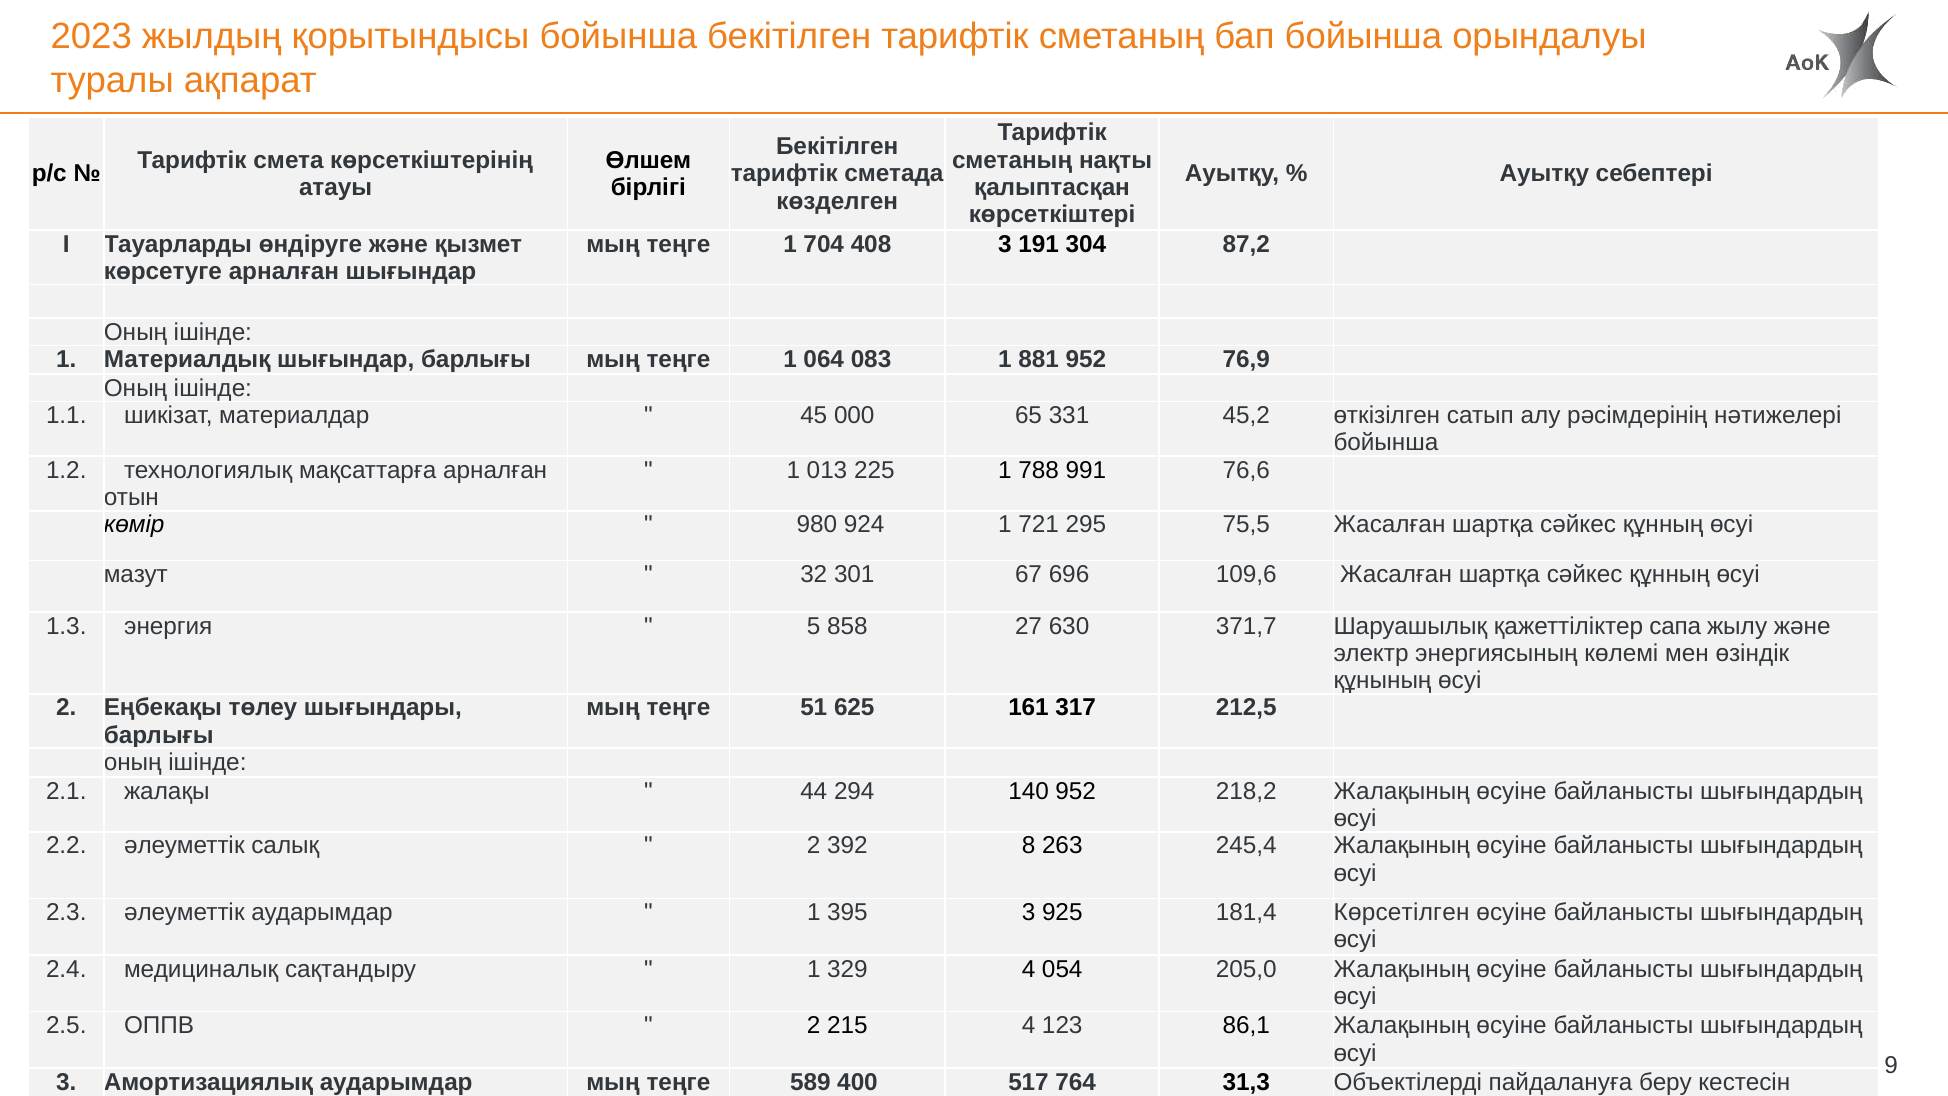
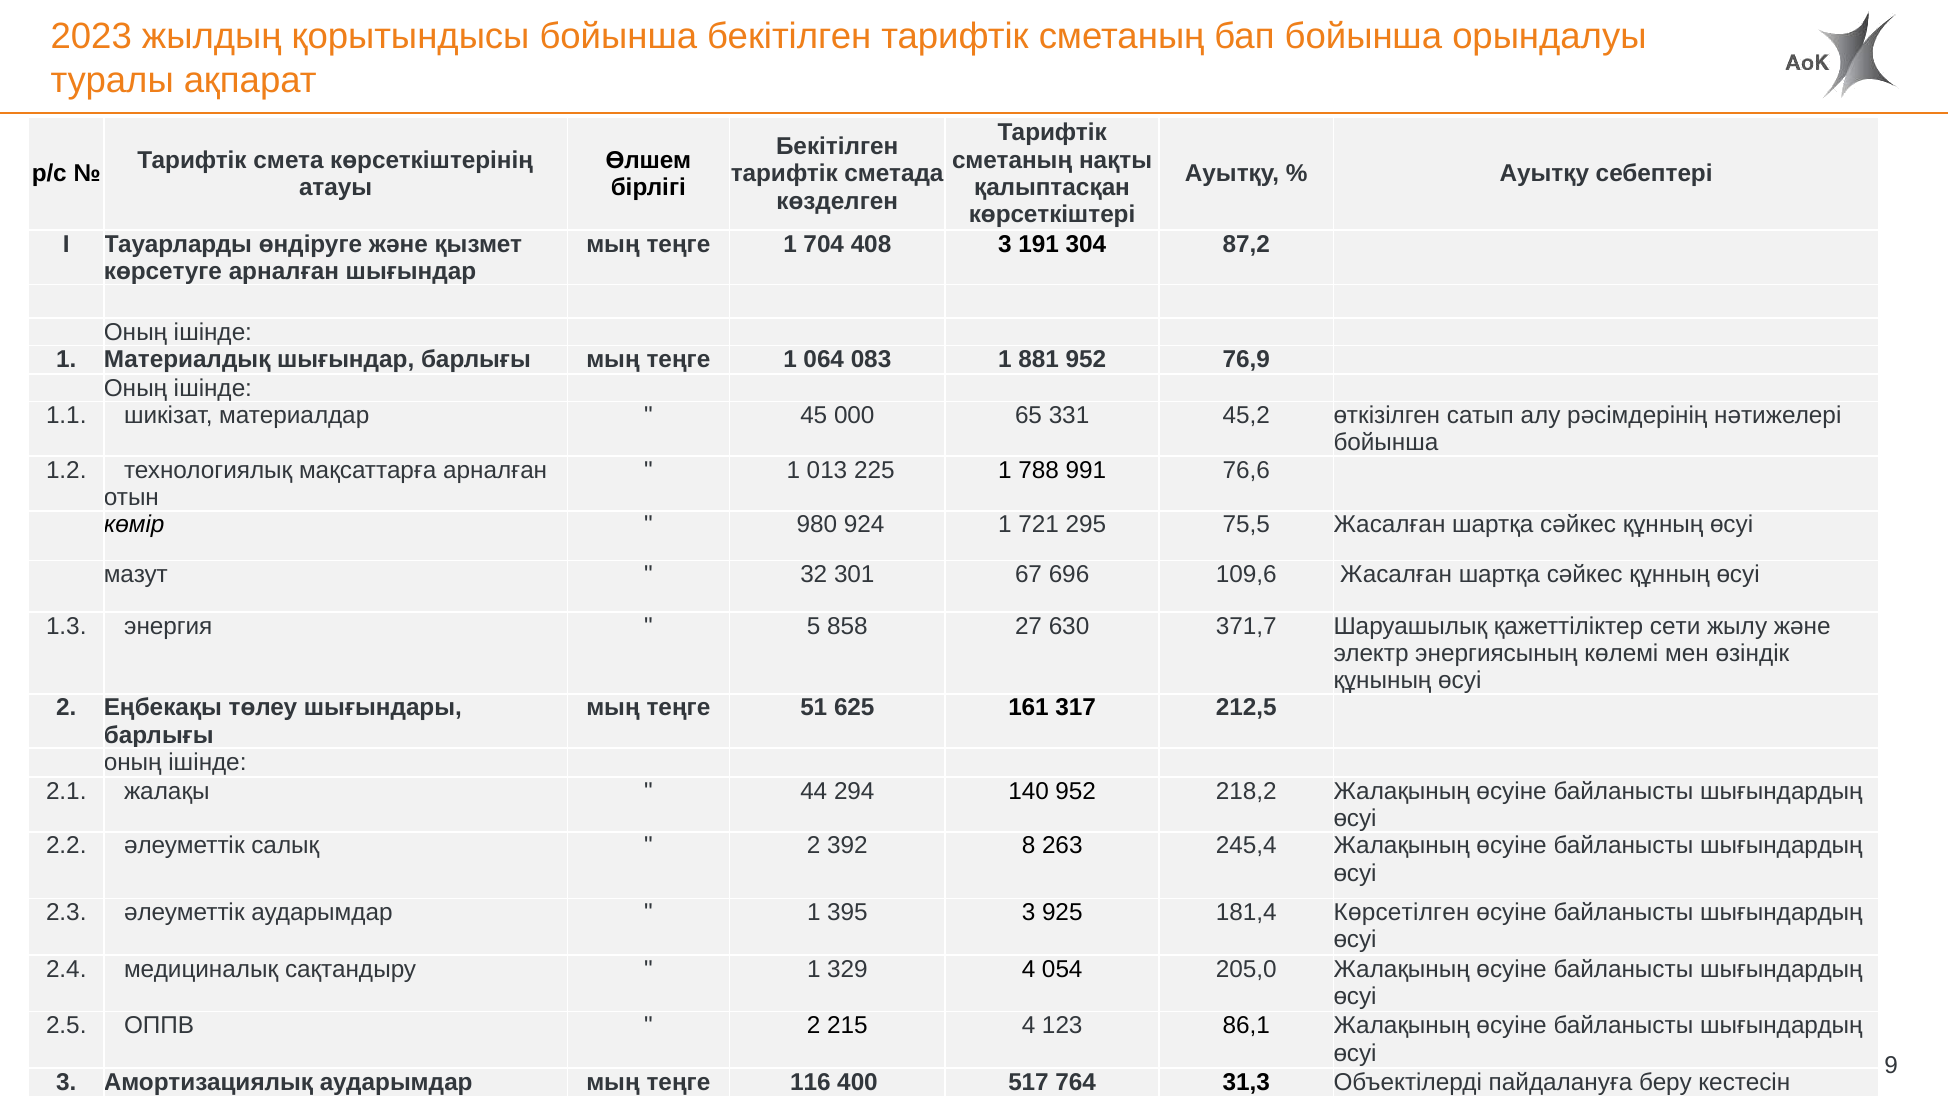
сапа: сапа -> сети (1675, 626)
589: 589 -> 116 (810, 1082)
